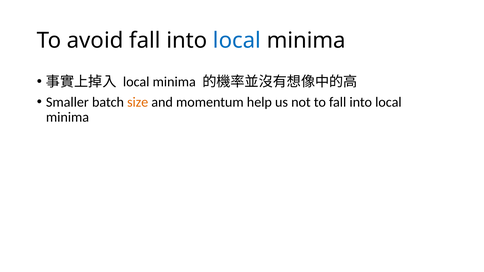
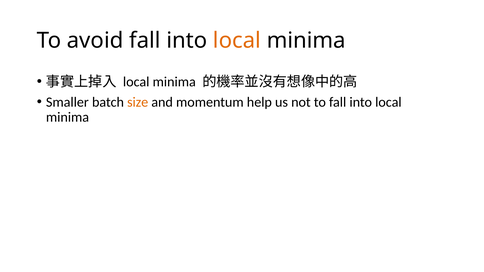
local colour: blue -> orange (237, 41)
